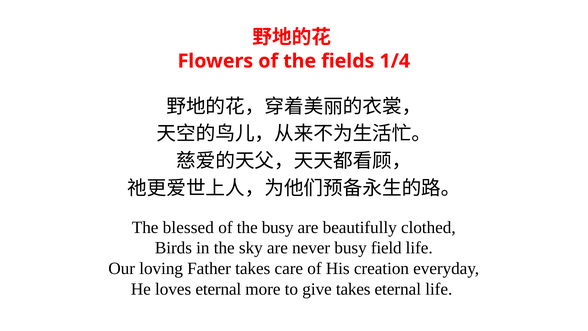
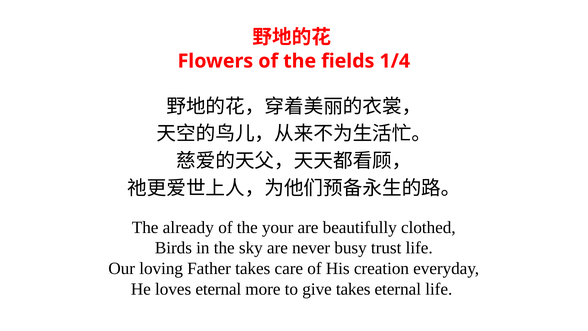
blessed: blessed -> already (188, 227)
the busy: busy -> your (278, 227)
field: field -> trust (386, 248)
